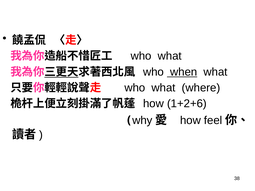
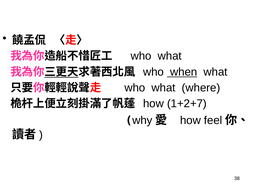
1+2+6: 1+2+6 -> 1+2+7 (187, 104)
